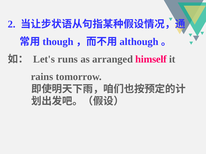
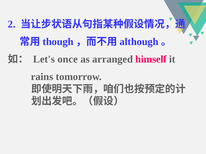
runs: runs -> once (68, 59)
